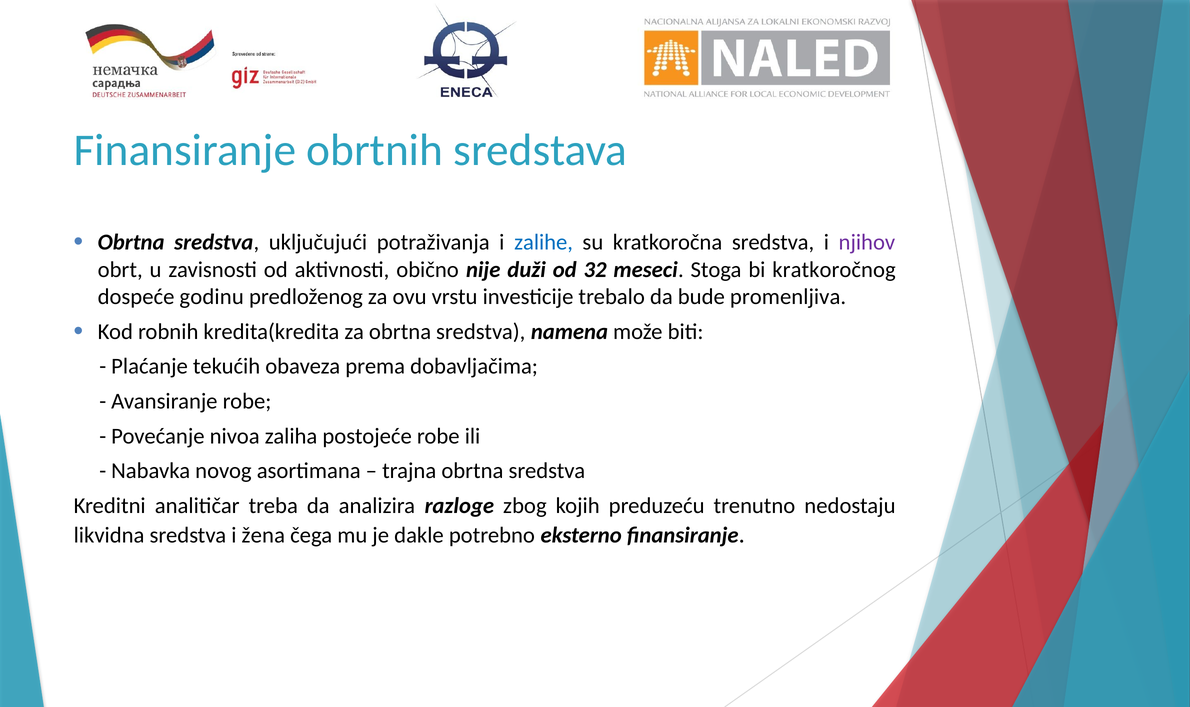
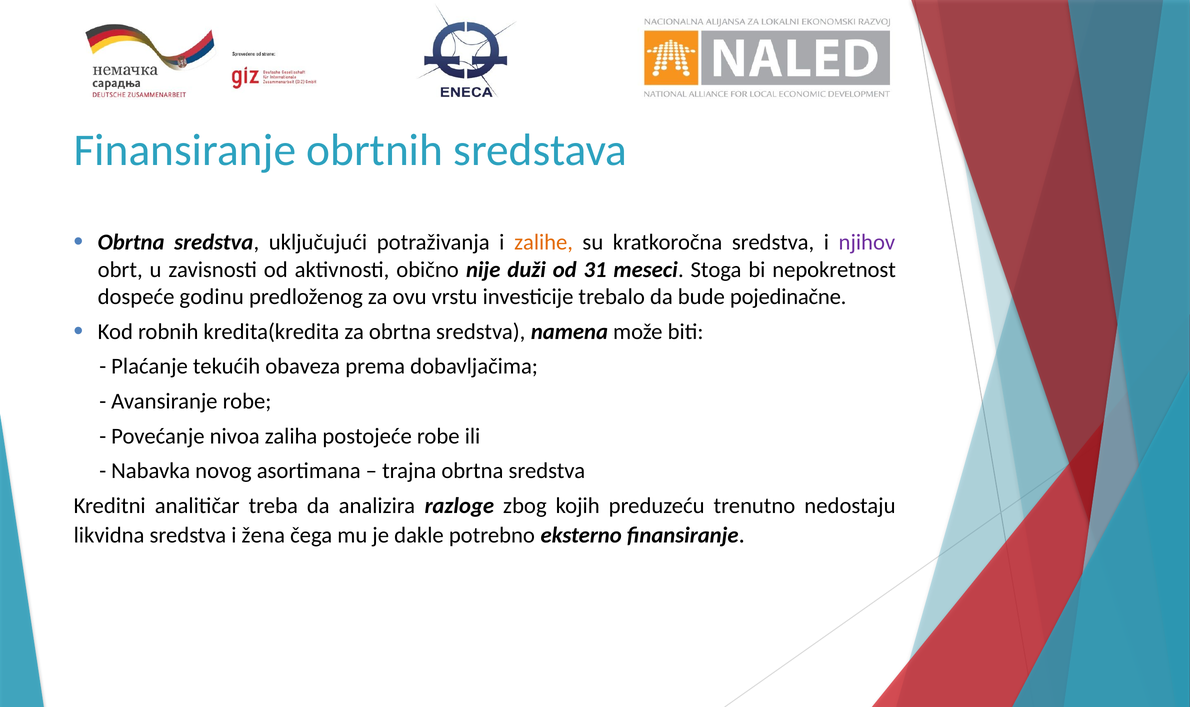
zalihe colour: blue -> orange (544, 243)
32: 32 -> 31 (595, 270)
kratkoročnog: kratkoročnog -> nepokretnost (834, 270)
promenljiva: promenljiva -> pojedinačne (788, 297)
